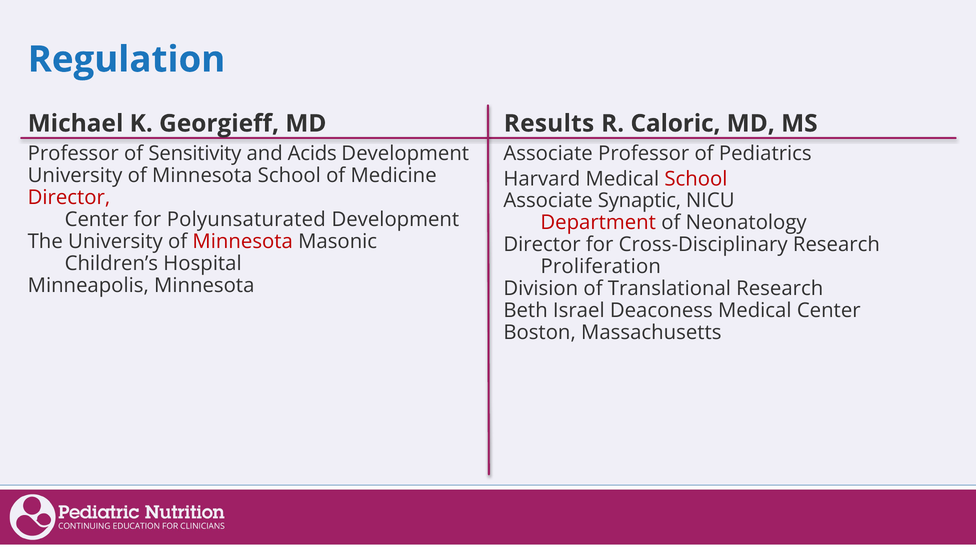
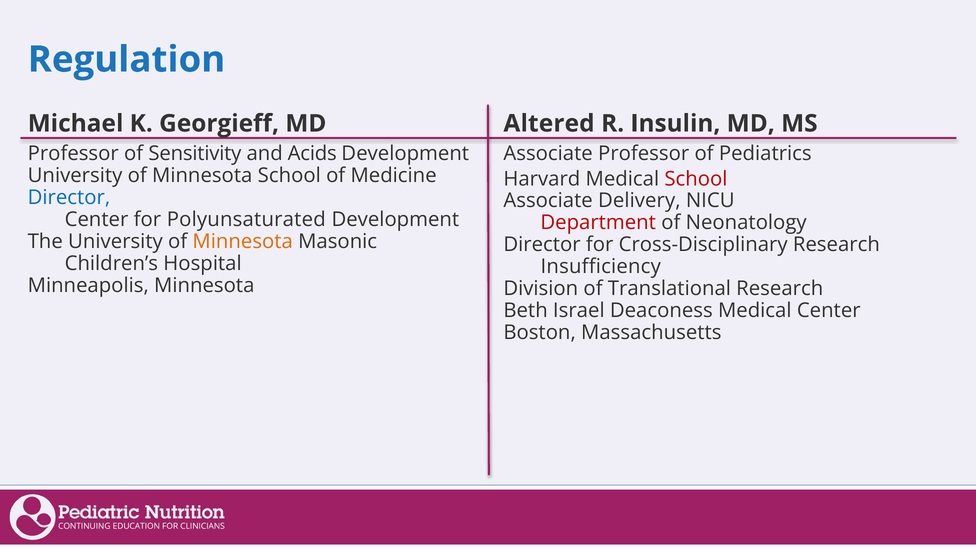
Results: Results -> Altered (549, 124)
Caloric: Caloric -> Insulin (675, 124)
Director colour: red -> blue (69, 198)
Synaptic: Synaptic -> Delivery (639, 201)
Minnesota colour: red -> orange (243, 242)
Proliferation: Proliferation -> Insufficiency (601, 267)
